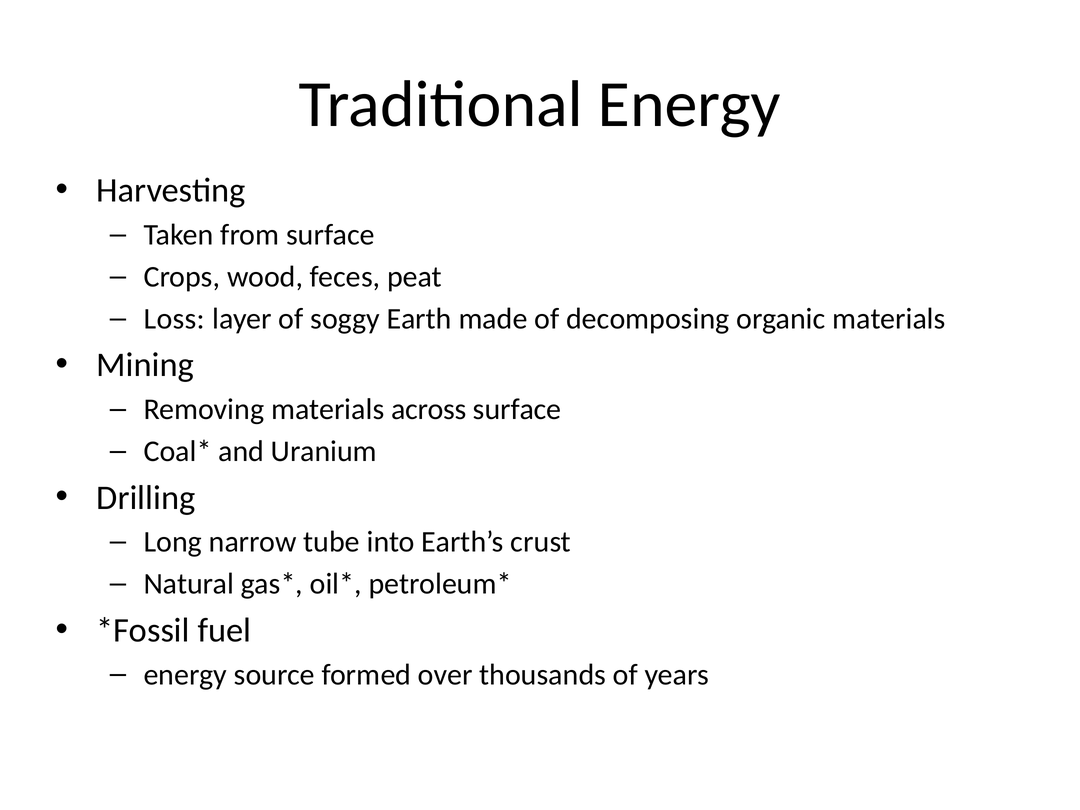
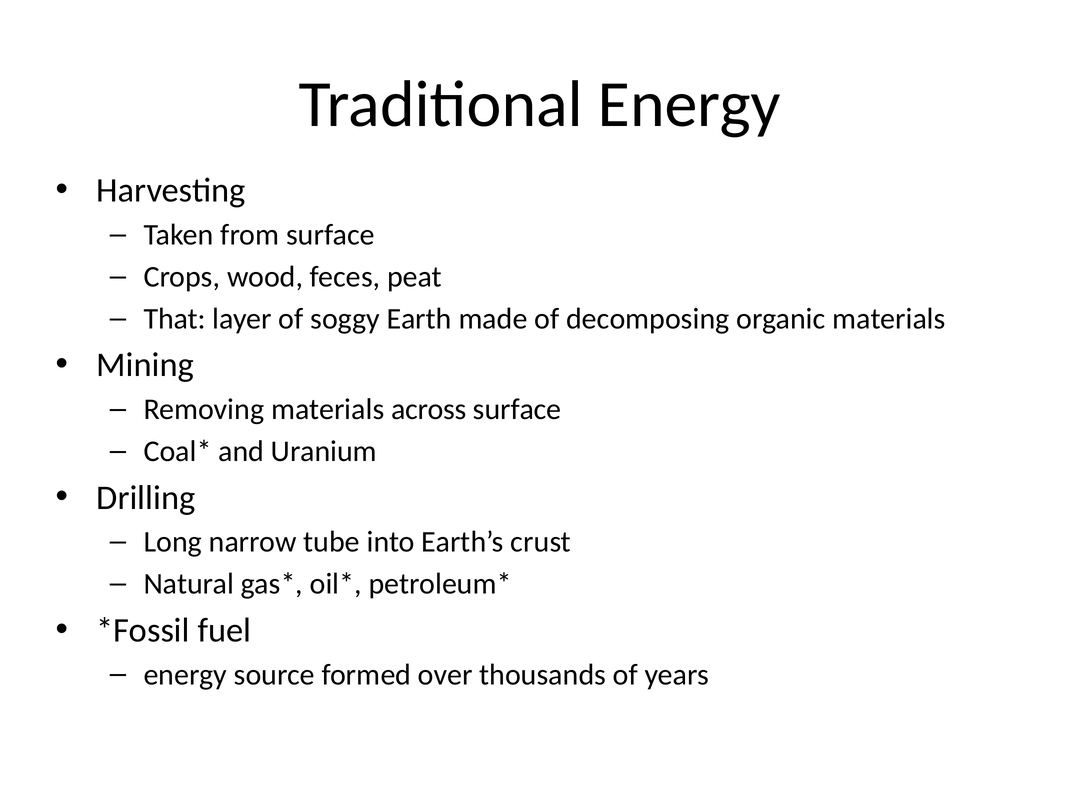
Loss: Loss -> That (175, 319)
